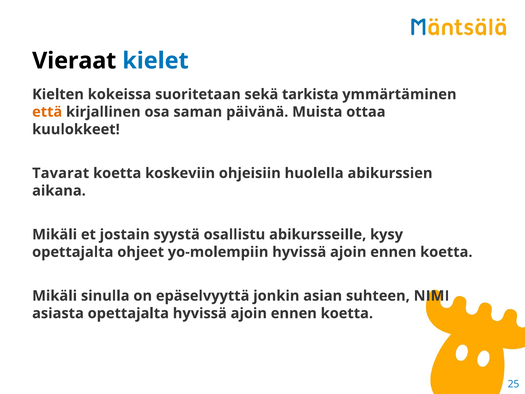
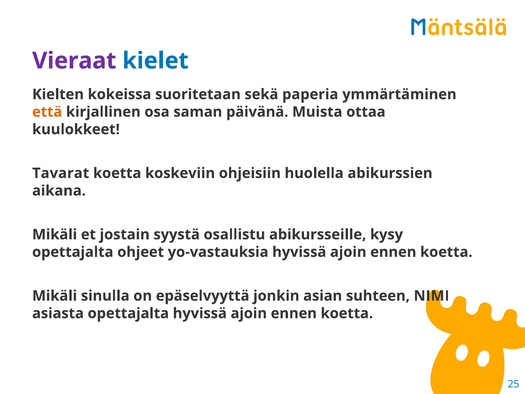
Vieraat colour: black -> purple (74, 61)
tarkista: tarkista -> paperia (310, 94)
yo-molempiin: yo-molempiin -> yo-vastauksia (218, 252)
